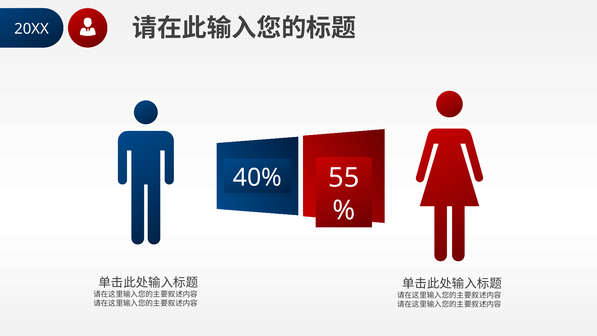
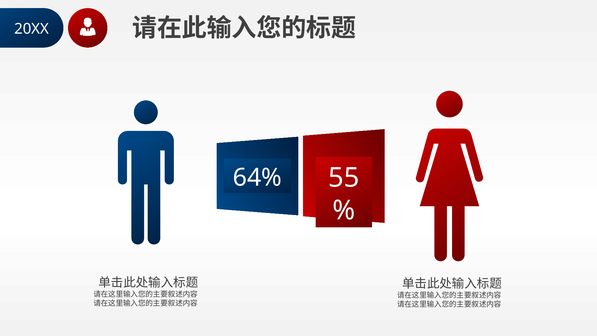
40%: 40% -> 64% (257, 177)
